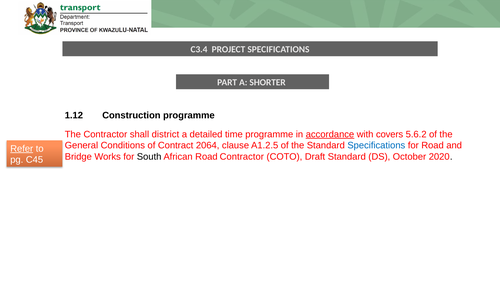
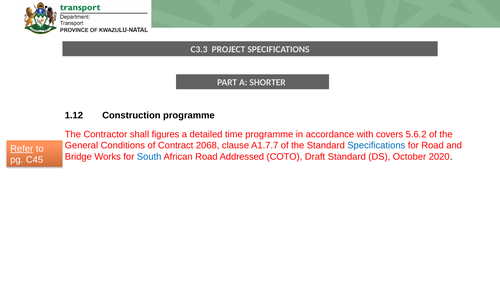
C3.4: C3.4 -> C3.3 (199, 49)
district: district -> figures (166, 134)
accordance underline: present -> none (330, 134)
2064: 2064 -> 2068 (208, 146)
A1.2.5: A1.2.5 -> A1.7.7 (265, 146)
South colour: black -> blue (149, 157)
Road Contractor: Contractor -> Addressed (242, 157)
